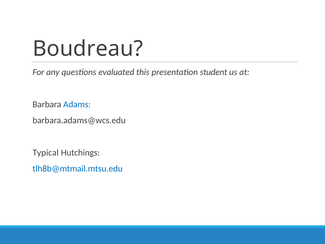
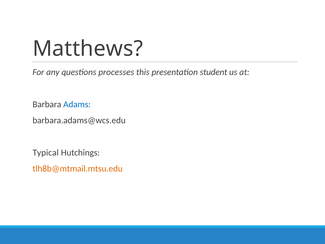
Boudreau: Boudreau -> Matthews (88, 49)
evaluated: evaluated -> processes (116, 72)
tlh8b@mtmail.mtsu.edu colour: blue -> orange (78, 169)
